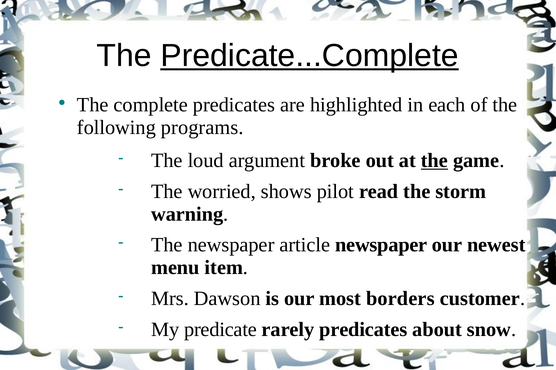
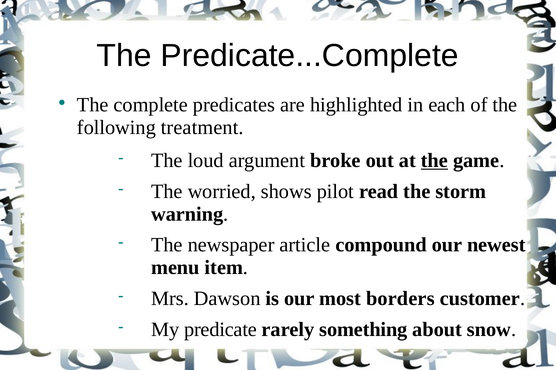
Predicate...Complete underline: present -> none (310, 56)
programs: programs -> treatment (202, 128)
article newspaper: newspaper -> compound (381, 245)
rarely predicates: predicates -> something (363, 330)
